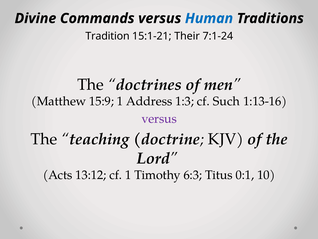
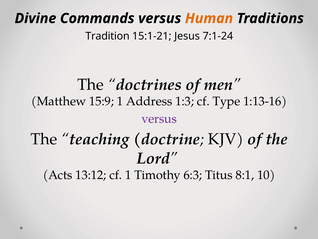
Human colour: blue -> orange (209, 18)
Their: Their -> Jesus (187, 36)
Such: Such -> Type (226, 101)
0:1: 0:1 -> 8:1 (245, 175)
